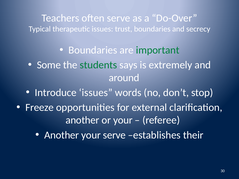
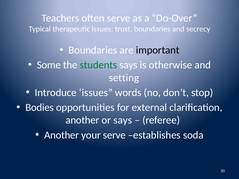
important colour: green -> black (158, 50)
extremely: extremely -> otherwise (170, 65)
around: around -> setting (124, 78)
Freeze: Freeze -> Bodies (40, 108)
or your: your -> says (123, 120)
their: their -> soda (193, 135)
